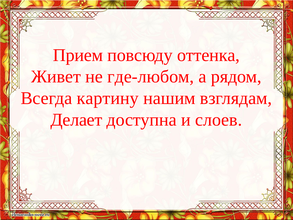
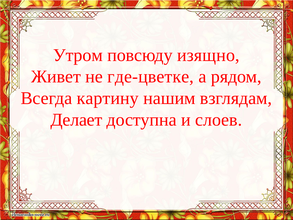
Прием: Прием -> Утром (78, 55)
оттенка: оттенка -> изящно (208, 55)
где-любом: где-любом -> где-цветке (151, 77)
